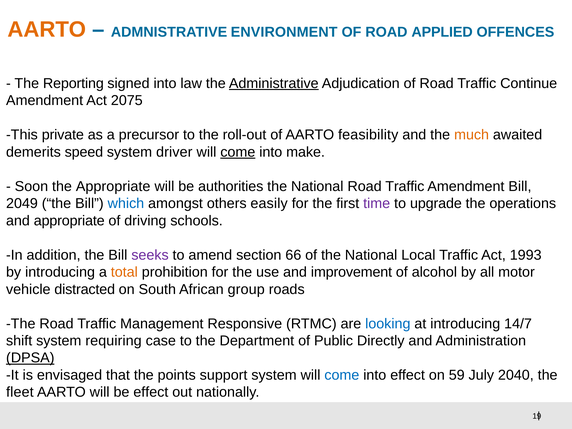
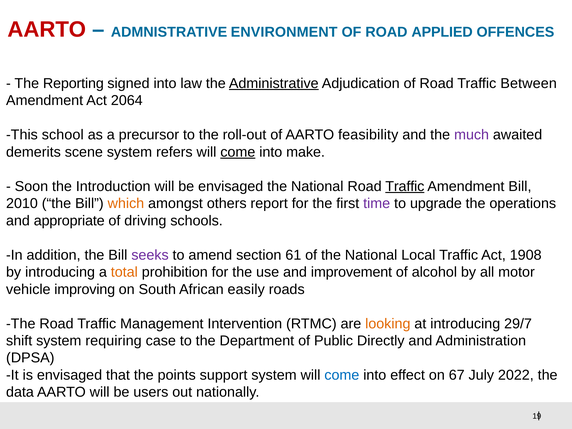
AARTO colour: orange -> red (47, 30)
Continue: Continue -> Between (529, 83)
2075: 2075 -> 2064 (127, 101)
private: private -> school (63, 135)
much colour: orange -> purple (472, 135)
speed: speed -> scene (84, 152)
driver: driver -> refers (174, 152)
the Appropriate: Appropriate -> Introduction (113, 186)
be authorities: authorities -> envisaged (231, 186)
Traffic underline: none -> present (405, 186)
2049: 2049 -> 2010 (22, 203)
which colour: blue -> orange (126, 203)
easily: easily -> report (269, 203)
66: 66 -> 61 (293, 255)
1993: 1993 -> 1908 (526, 255)
distracted: distracted -> improving (85, 289)
group: group -> easily (246, 289)
Responsive: Responsive -> Intervention (245, 324)
looking colour: blue -> orange (388, 324)
14/7: 14/7 -> 29/7 (518, 324)
DPSA underline: present -> none (30, 358)
59: 59 -> 67 (457, 375)
2040: 2040 -> 2022 (516, 375)
fleet: fleet -> data (20, 392)
be effect: effect -> users (151, 392)
